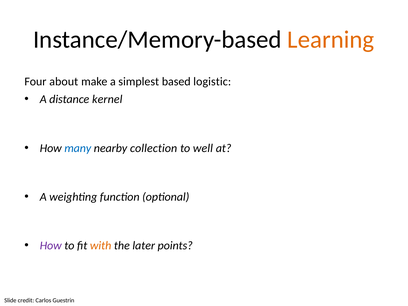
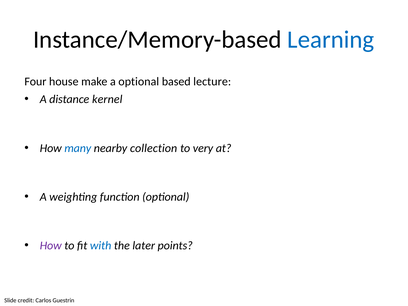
Learning colour: orange -> blue (331, 39)
about: about -> house (64, 81)
a simplest: simplest -> optional (139, 81)
logistic: logistic -> lecture (212, 81)
well: well -> very (203, 148)
with colour: orange -> blue (101, 246)
